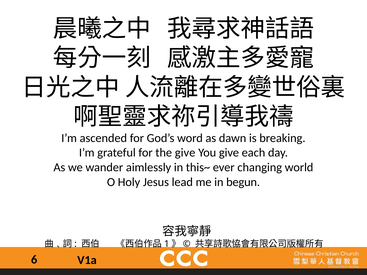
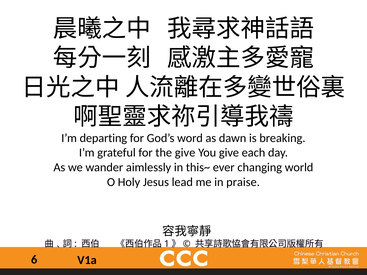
ascended: ascended -> departing (103, 138)
begun: begun -> praise (243, 182)
